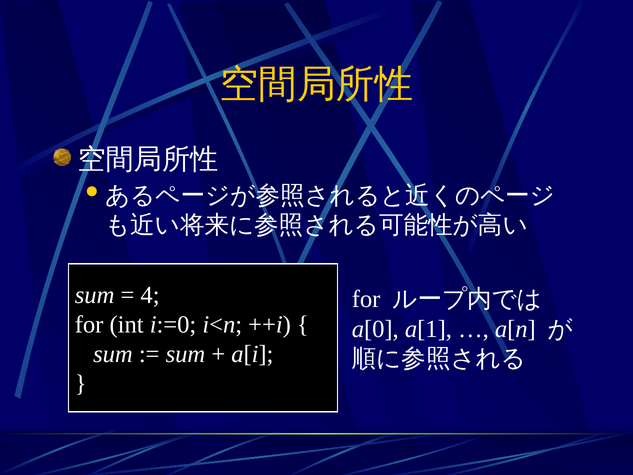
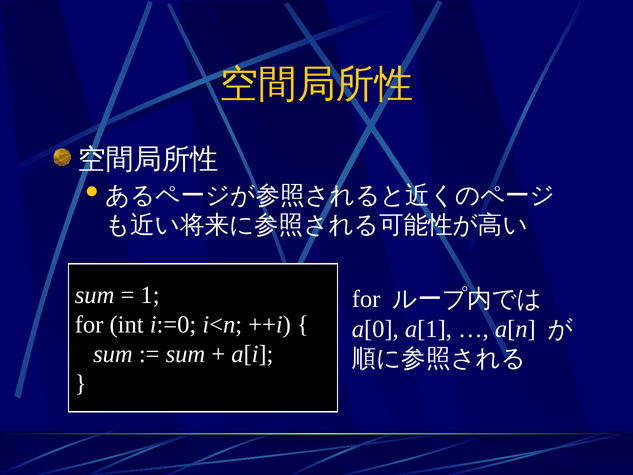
4: 4 -> 1 (150, 295)
